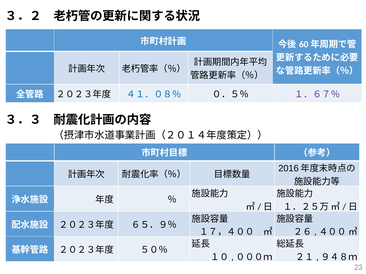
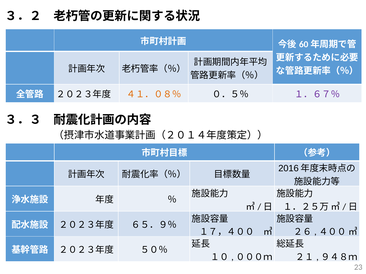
４１．０８％ colour: blue -> orange (154, 95)
